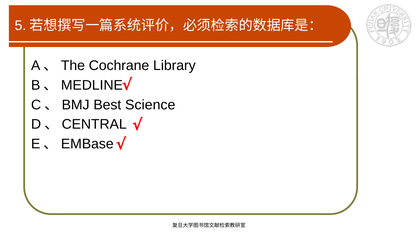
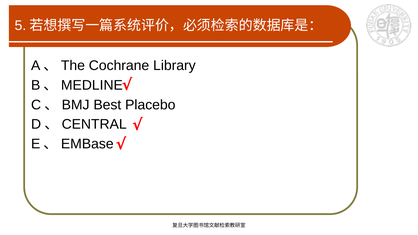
Science: Science -> Placebo (150, 105)
